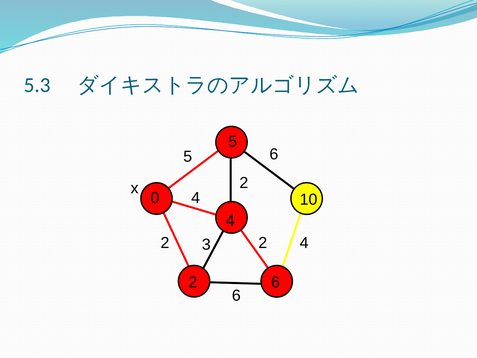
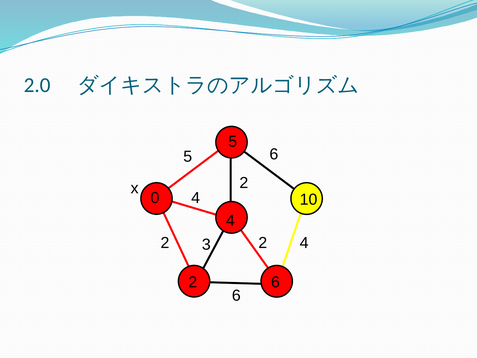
5.3: 5.3 -> 2.0 (37, 85)
